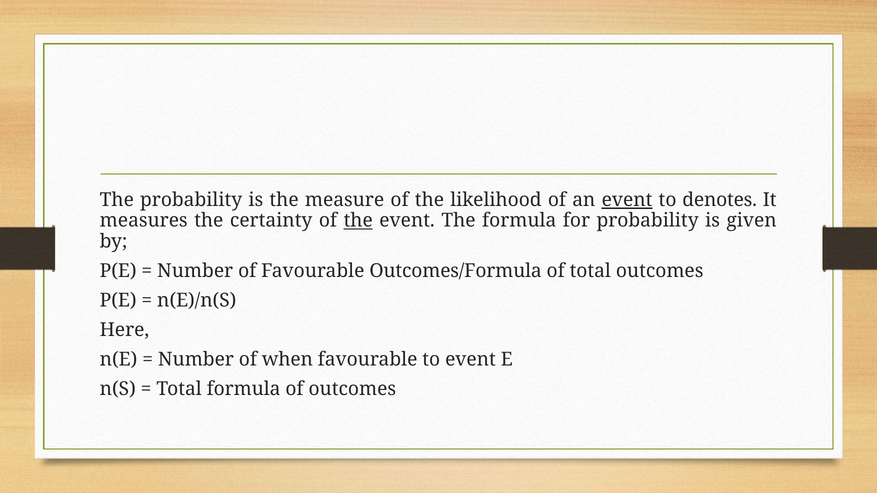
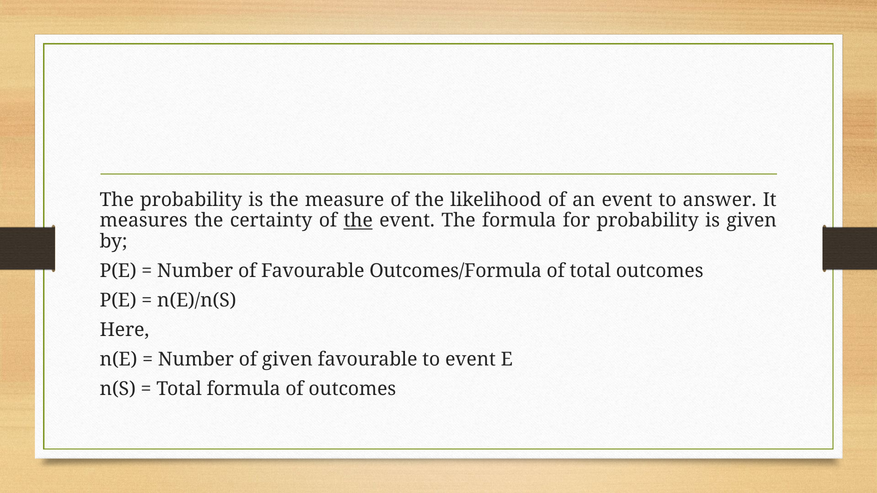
event underline: present -> none (627, 200)
denotes: denotes -> answer (719, 200)
of when: when -> given (287, 360)
